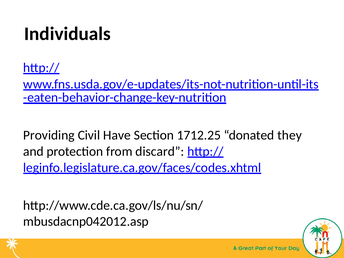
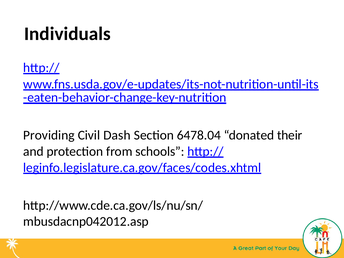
Have: Have -> Dash (117, 135)
1712.25: 1712.25 -> 6478.04 (199, 135)
they: they -> their (290, 135)
discard: discard -> schools (160, 151)
